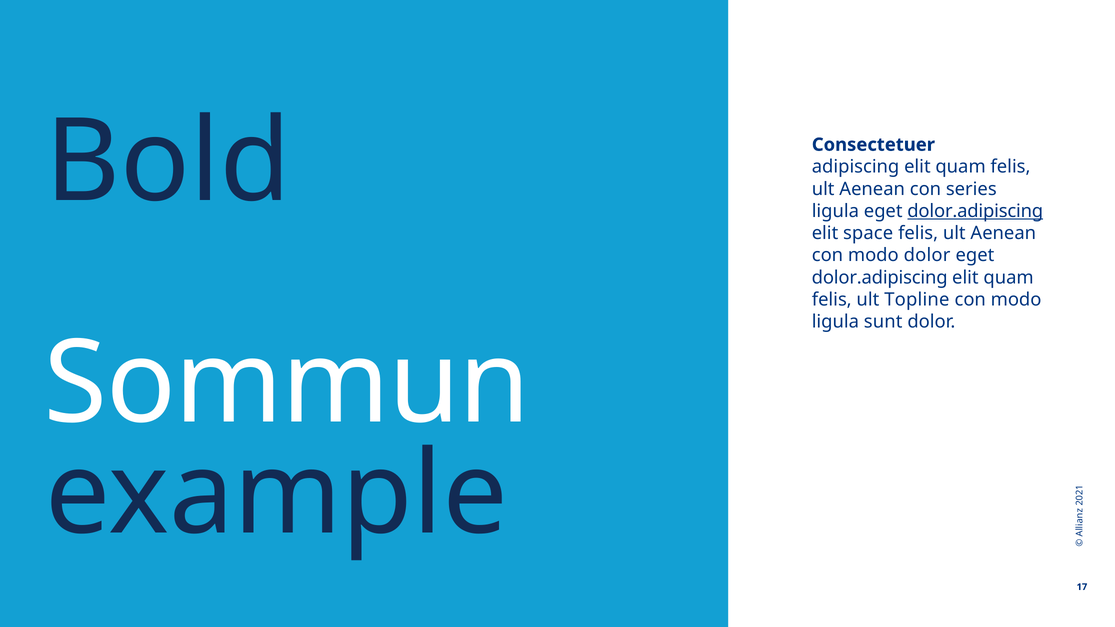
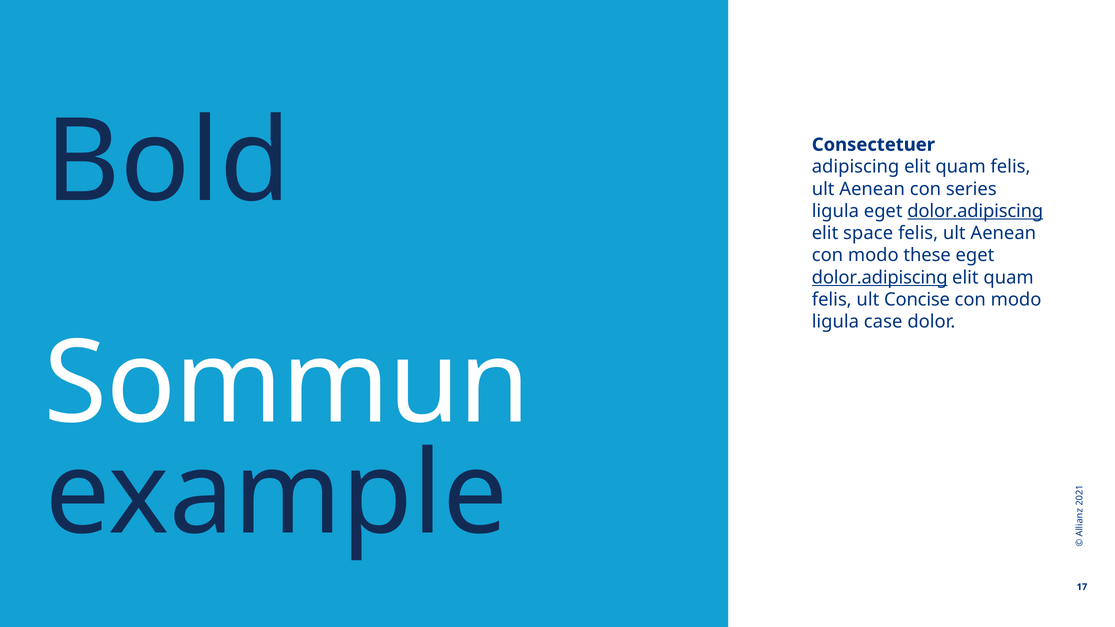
modo dolor: dolor -> these (927, 255)
dolor.adipiscing underline: none -> present (880, 278)
ult Topline: Topline -> Concise (917, 300)
sunt: sunt -> case (883, 322)
